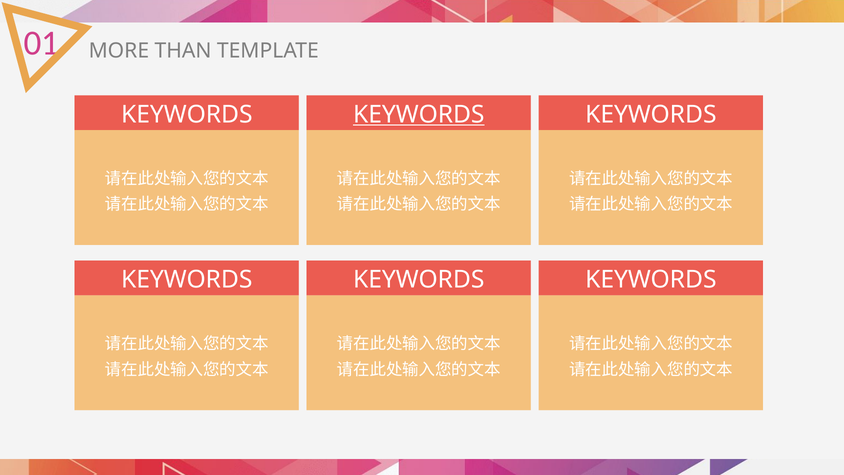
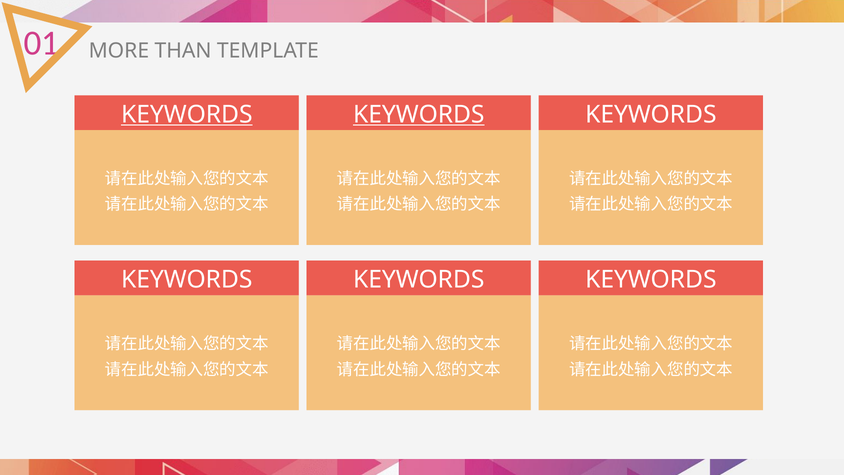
KEYWORDS underline: none -> present (187, 114)
